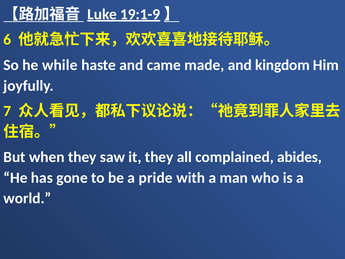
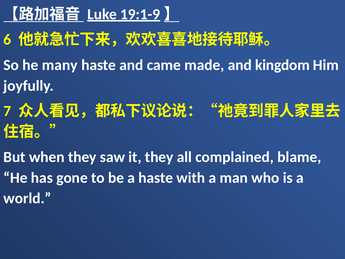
while: while -> many (60, 65)
abides: abides -> blame (299, 157)
a pride: pride -> haste (156, 178)
